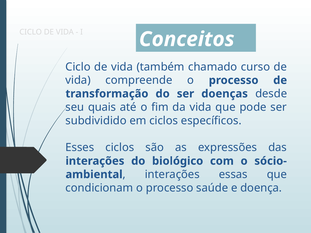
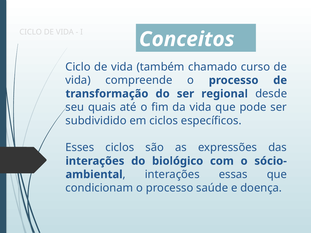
doenças: doenças -> regional (225, 94)
